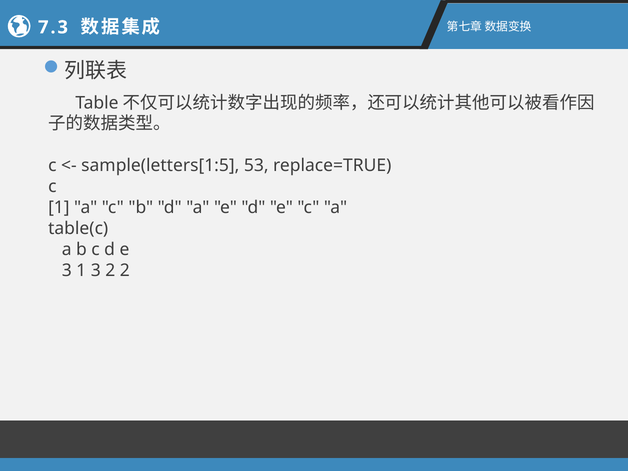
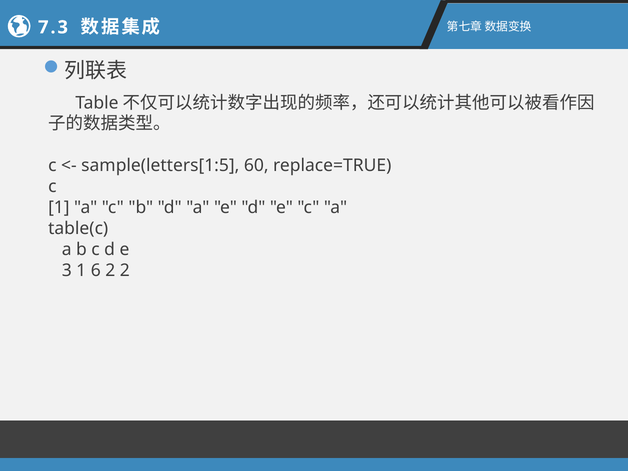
53: 53 -> 60 (256, 166)
1 3: 3 -> 6 (96, 270)
